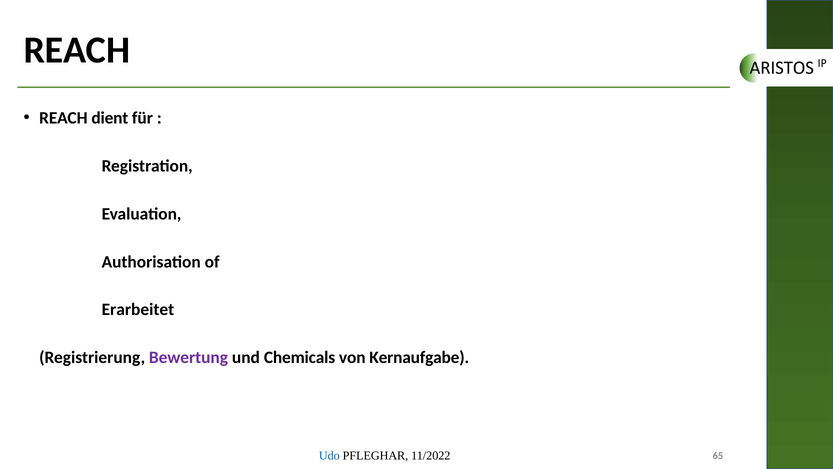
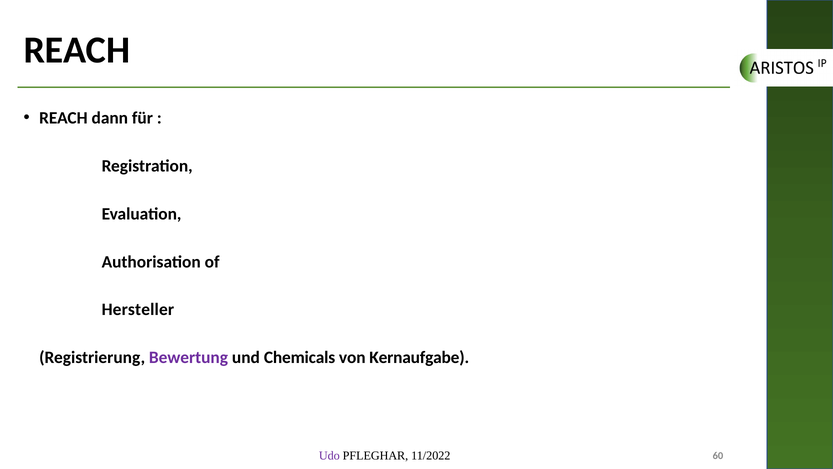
dient: dient -> dann (110, 118)
Erarbeitet: Erarbeitet -> Hersteller (138, 309)
Udo colour: blue -> purple (329, 455)
65: 65 -> 60 (718, 455)
